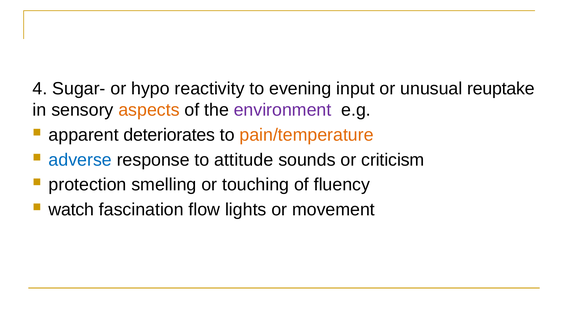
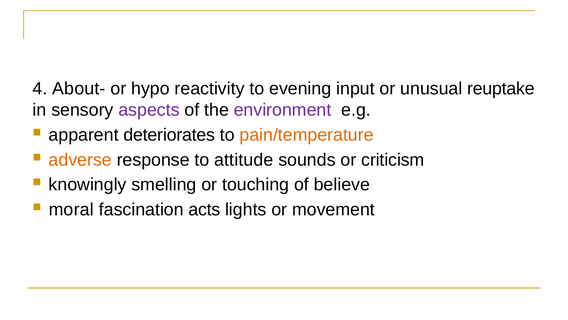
Sugar-: Sugar- -> About- (79, 89)
aspects colour: orange -> purple (149, 110)
adverse colour: blue -> orange (80, 160)
protection: protection -> knowingly (88, 184)
fluency: fluency -> believe (342, 184)
watch: watch -> moral (71, 209)
flow: flow -> acts (204, 209)
